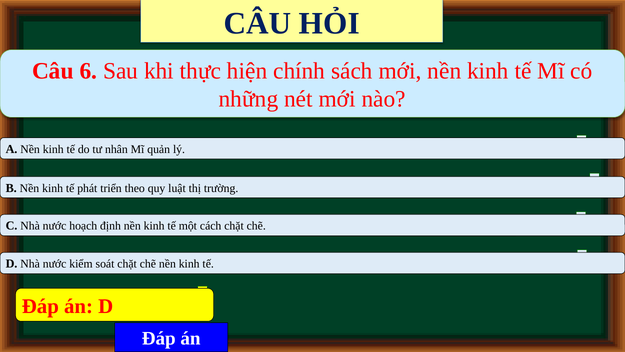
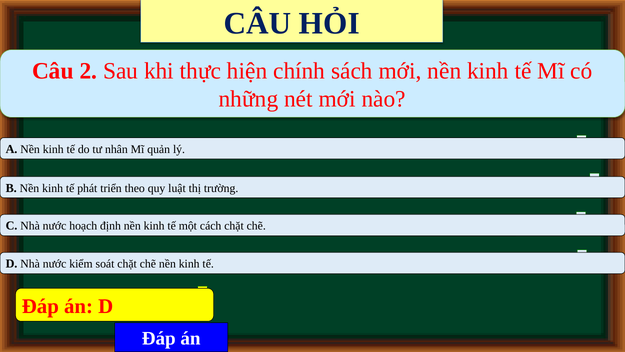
6: 6 -> 2 (88, 71)
